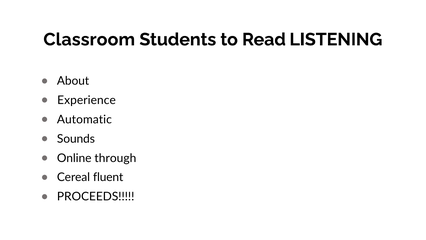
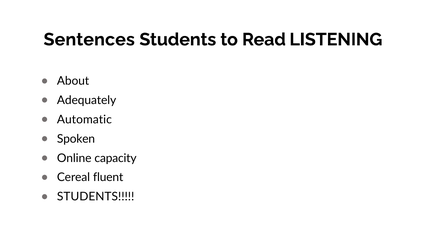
Classroom: Classroom -> Sentences (89, 39)
Experience: Experience -> Adequately (87, 100)
Sounds: Sounds -> Spoken (76, 139)
through: through -> capacity (115, 158)
PROCEEDS: PROCEEDS -> STUDENTS (96, 196)
